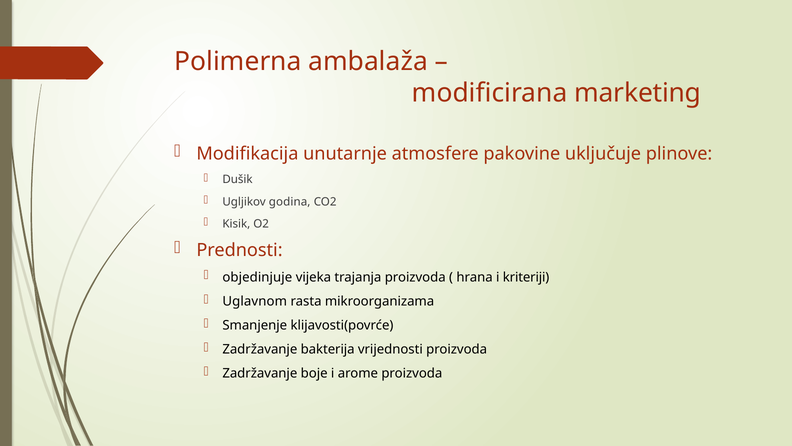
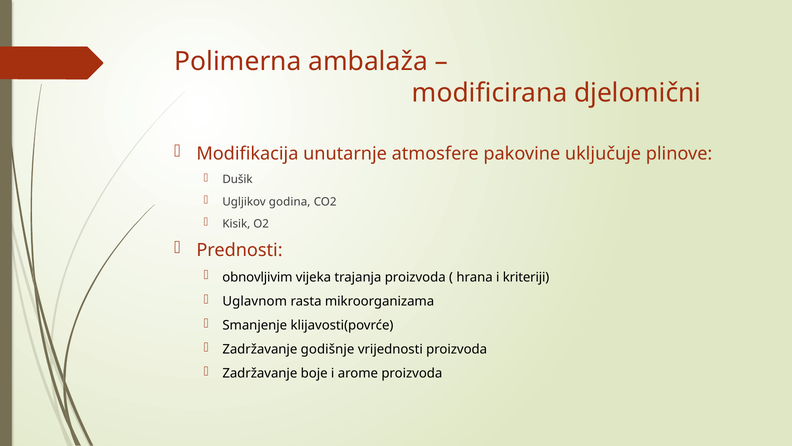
marketing: marketing -> djelomični (638, 93)
objedinjuje: objedinjuje -> obnovljivim (257, 277)
bakterija: bakterija -> godišnje (328, 349)
